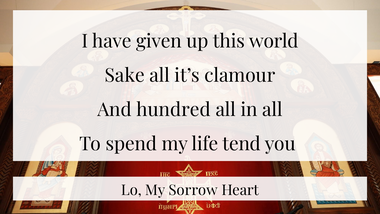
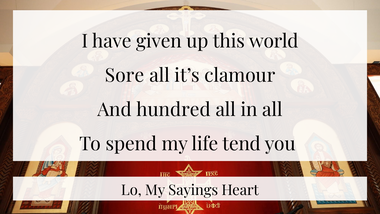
Sake: Sake -> Sore (125, 75)
Sorrow: Sorrow -> Sayings (193, 190)
